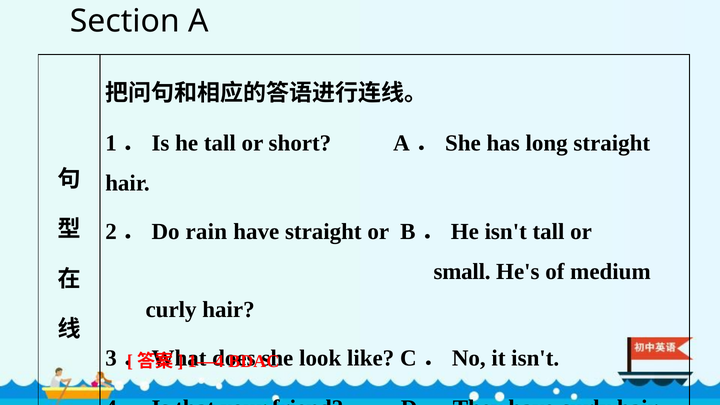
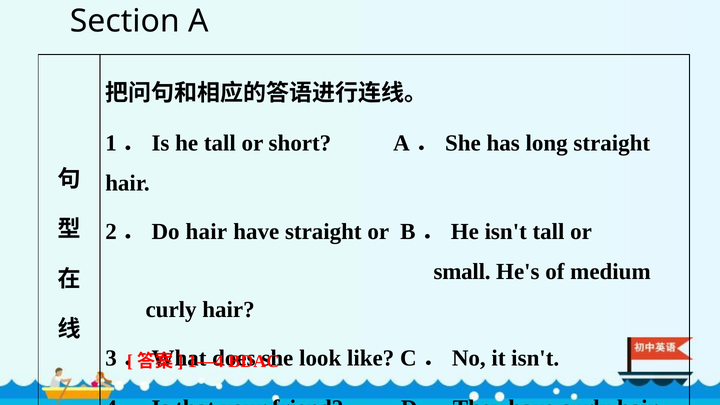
rain: rain -> hair (206, 232)
